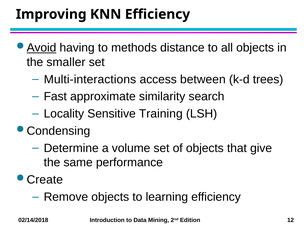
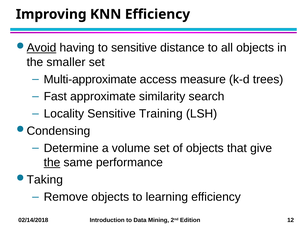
to methods: methods -> sensitive (134, 48)
Multi-interactions: Multi-interactions -> Multi-approximate (90, 79)
between: between -> measure (203, 79)
the underline: none -> present (52, 163)
Create: Create -> Taking (45, 180)
